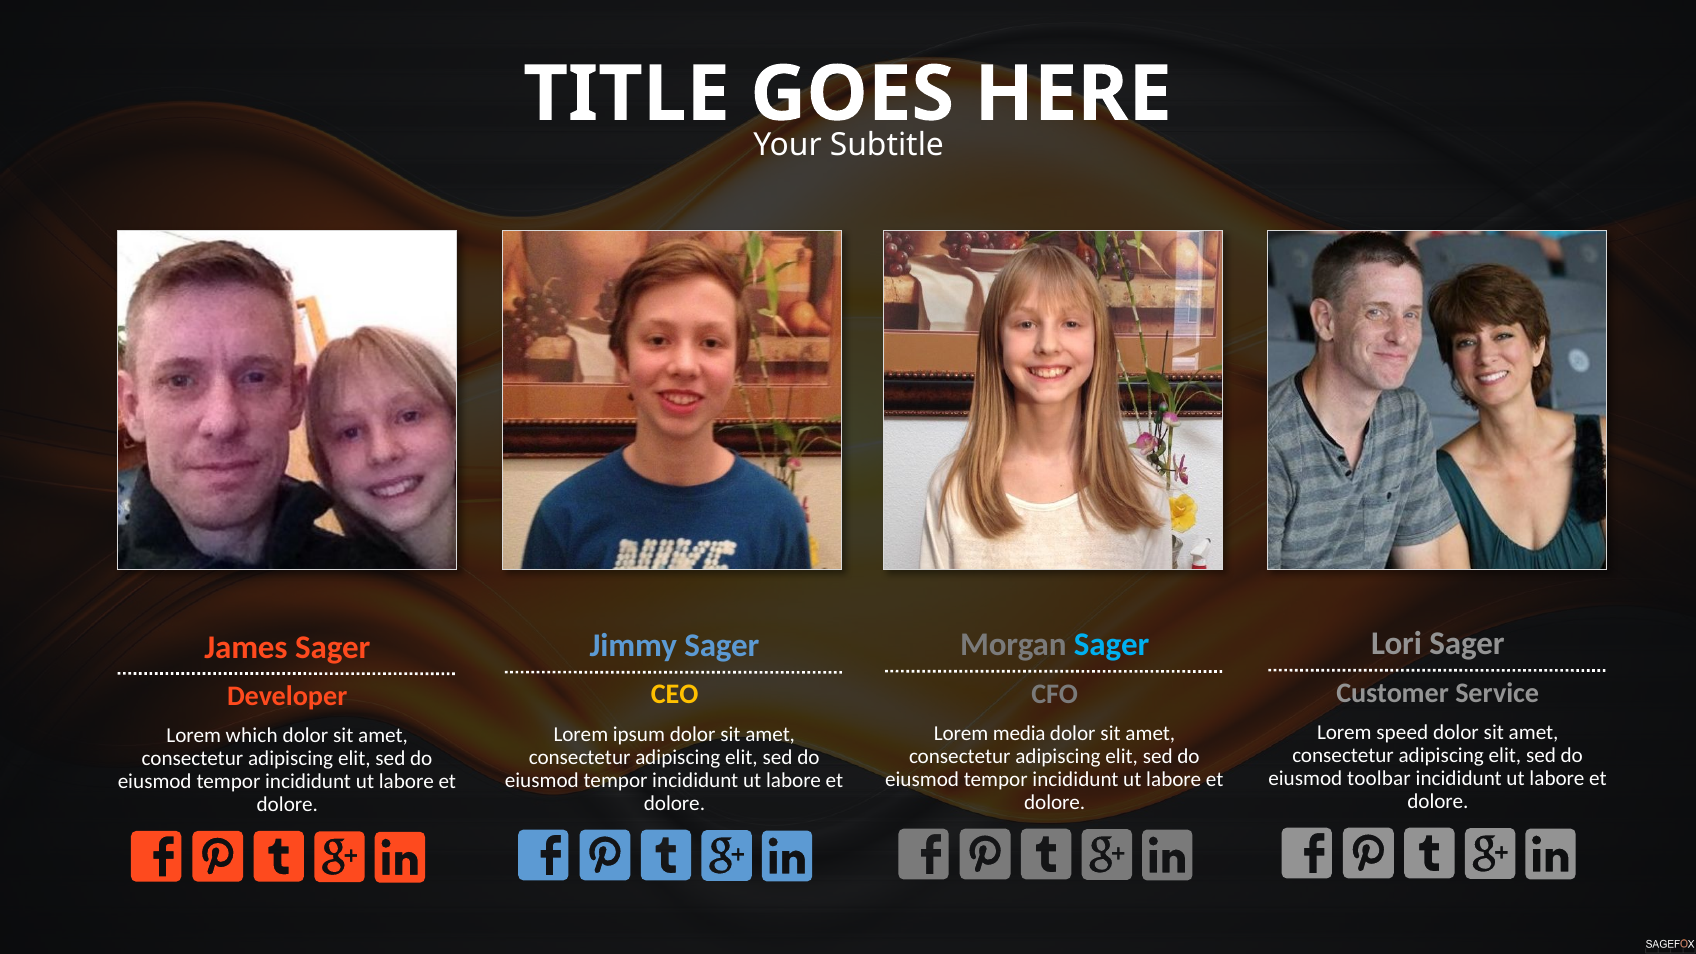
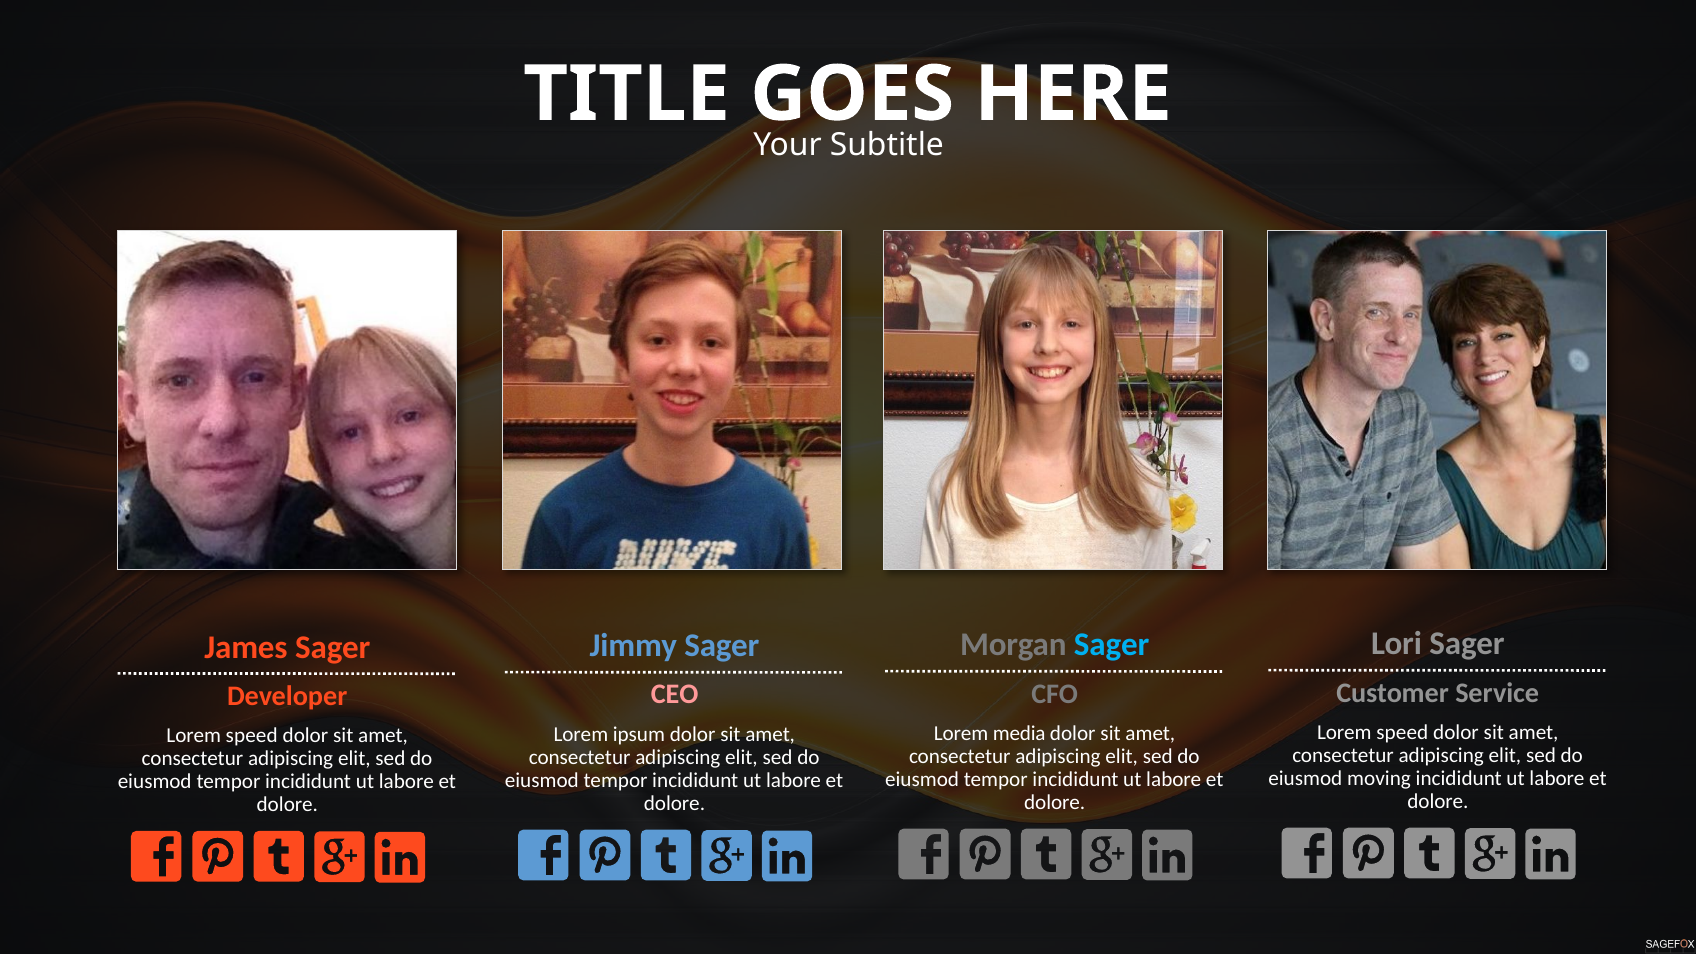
CEO colour: yellow -> pink (675, 695)
which: which -> speed (252, 736)
toolbar: toolbar -> moving (1379, 778)
